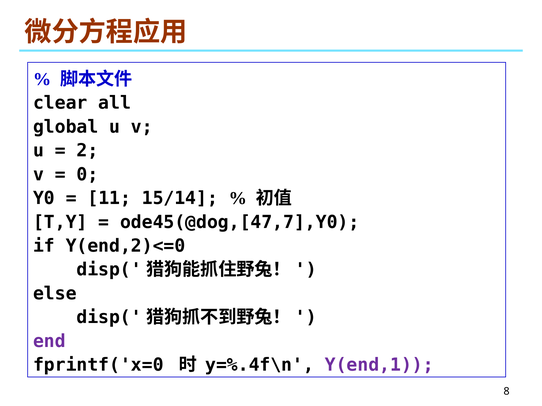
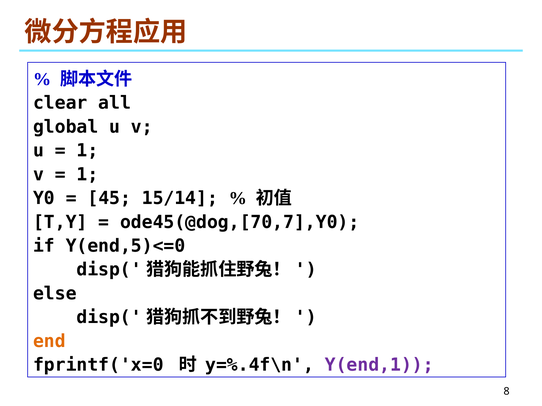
2: 2 -> 1 (87, 151)
0: 0 -> 1 (87, 175)
11: 11 -> 45 (109, 199)
ode45(@dog,[47,7],Y0: ode45(@dog,[47,7],Y0 -> ode45(@dog,[70,7],Y0 (240, 222)
Y(end,2)<=0: Y(end,2)<=0 -> Y(end,5)<=0 (126, 246)
end colour: purple -> orange (49, 342)
